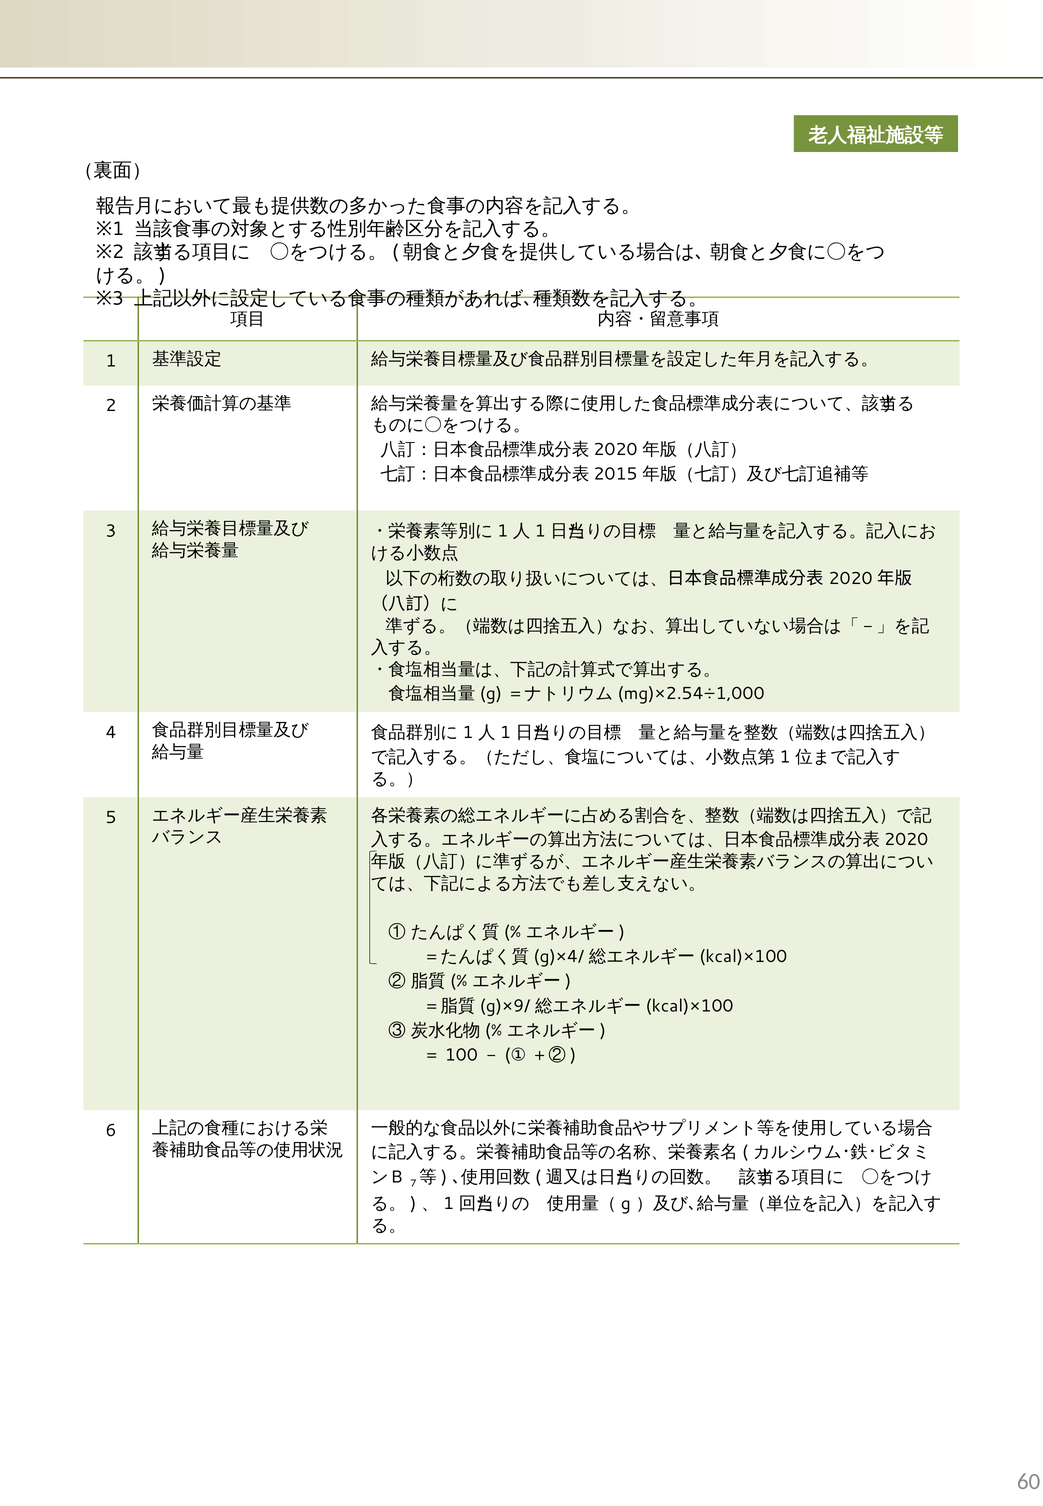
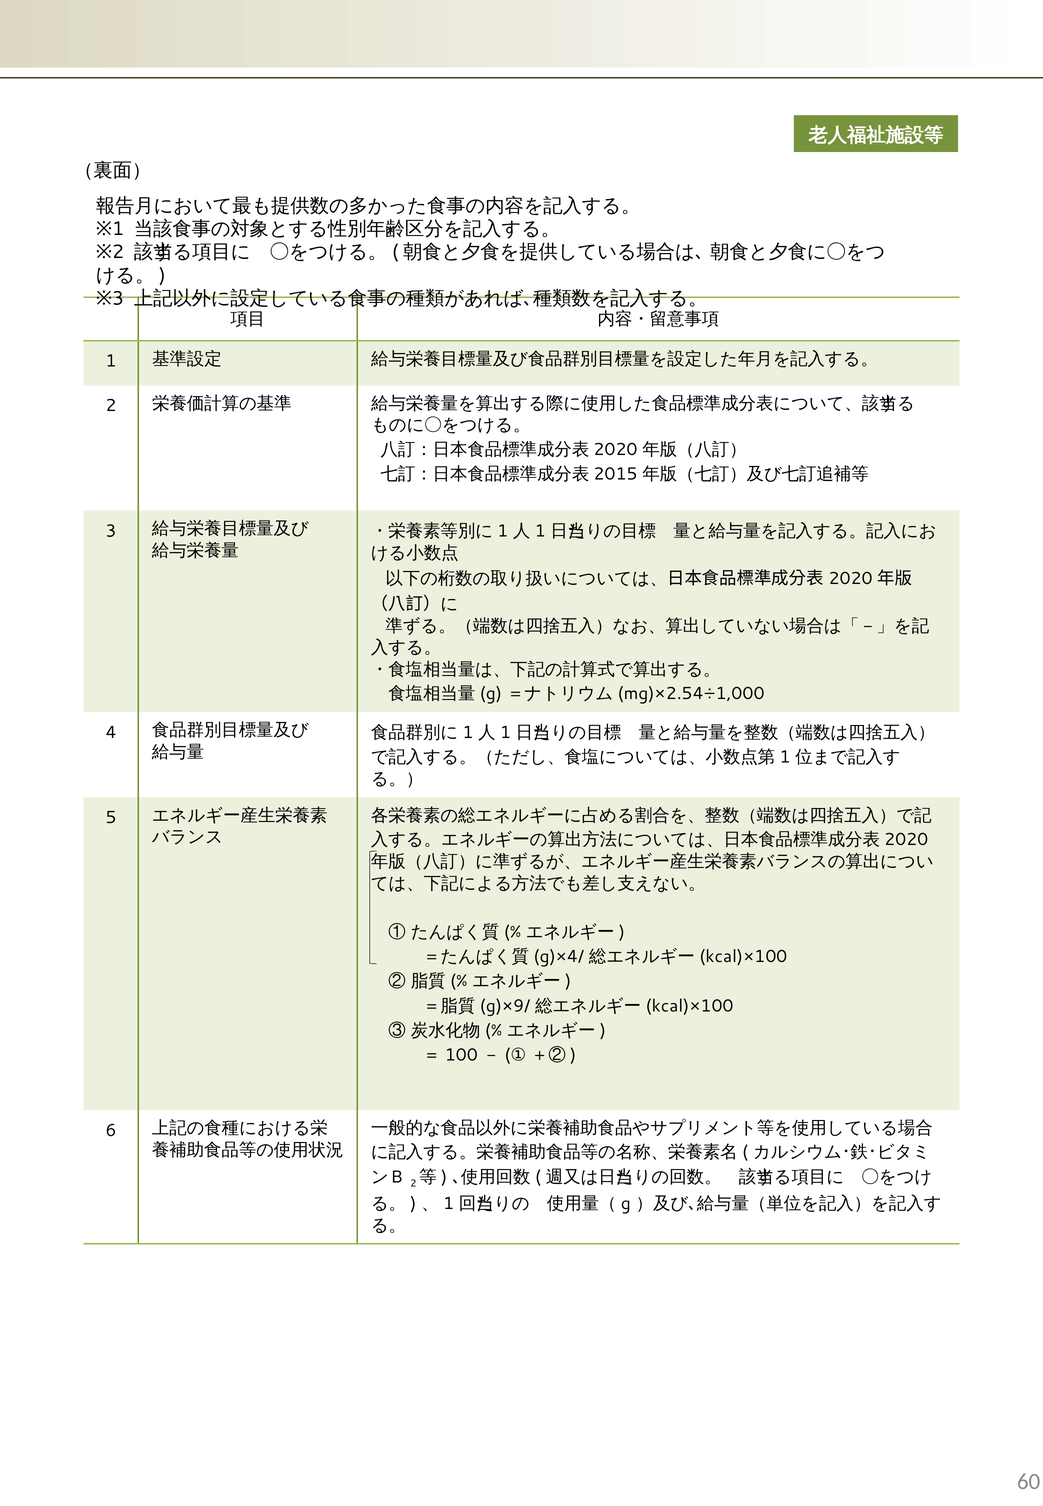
7: 7 -> 2 (413, 1184)
